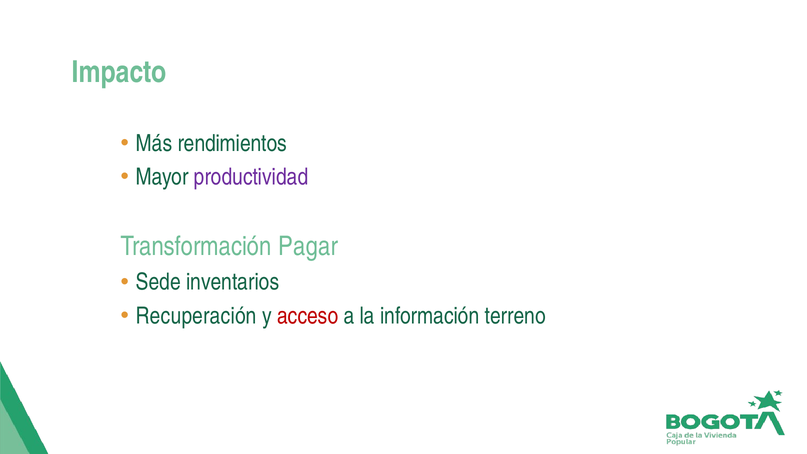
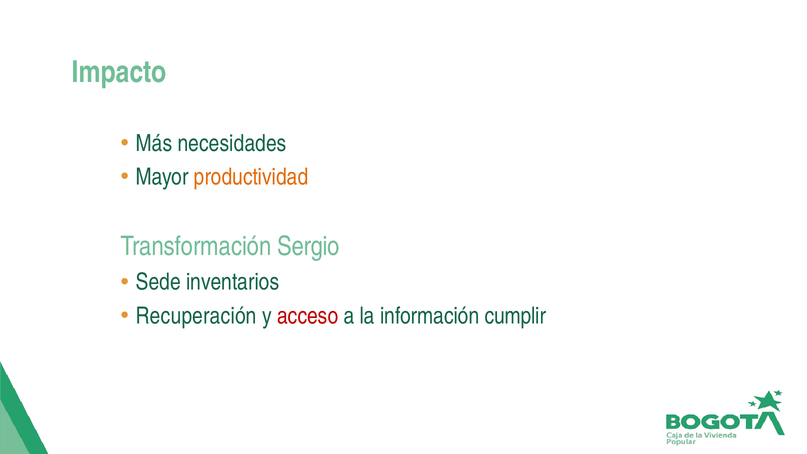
rendimientos: rendimientos -> necesidades (232, 143)
productividad colour: purple -> orange (251, 177)
Pagar: Pagar -> Sergio (308, 246)
terreno: terreno -> cumplir (515, 316)
